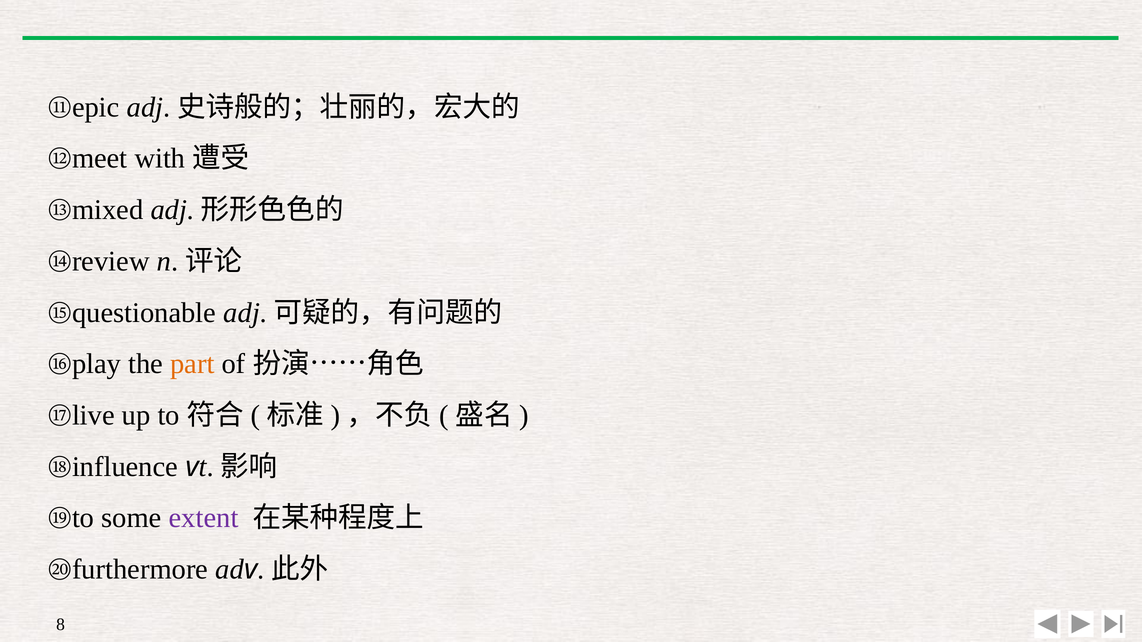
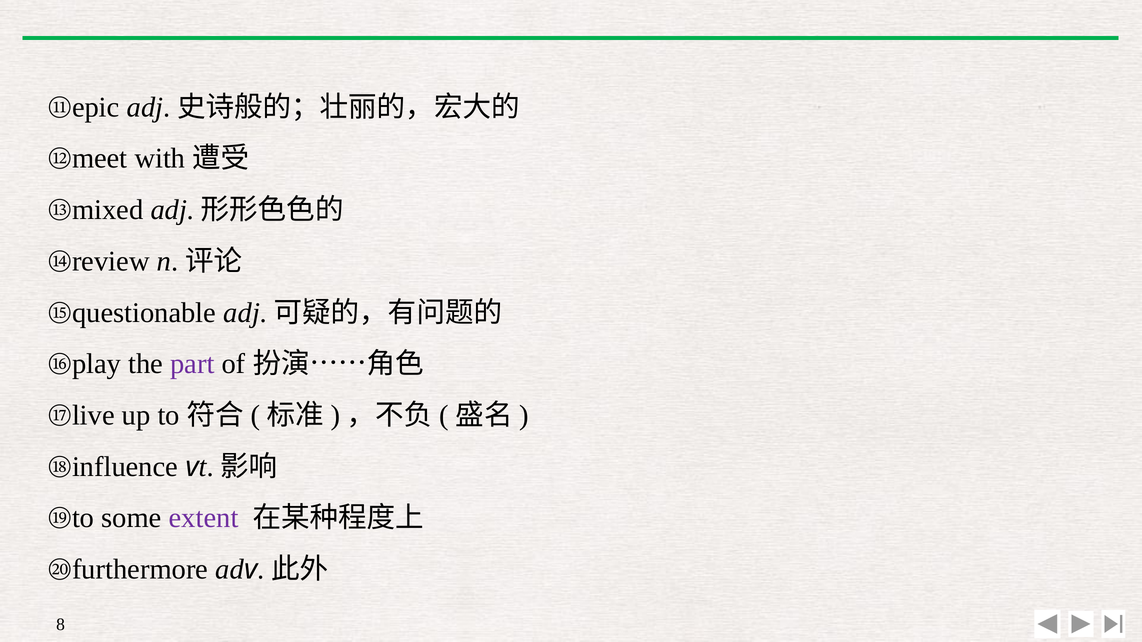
part colour: orange -> purple (192, 364)
